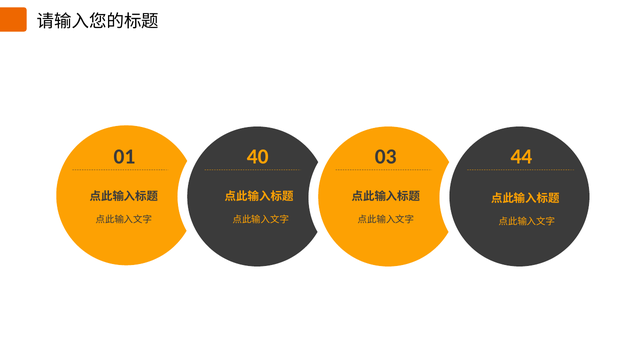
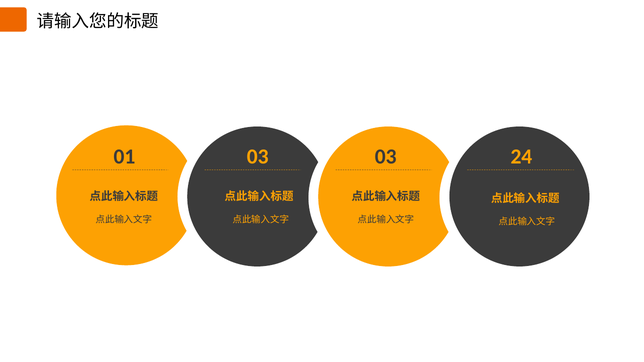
01 40: 40 -> 03 (258, 157)
44: 44 -> 24 (521, 157)
